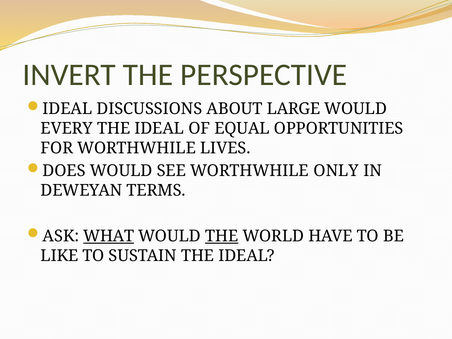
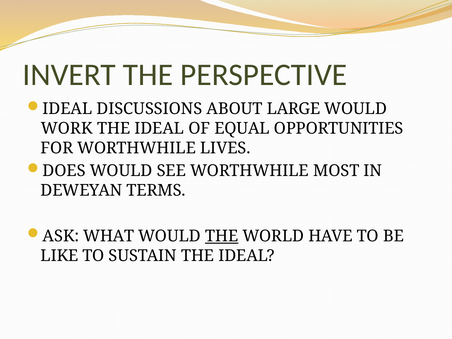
EVERY: EVERY -> WORK (67, 128)
ONLY: ONLY -> MOST (336, 171)
WHAT underline: present -> none (109, 236)
